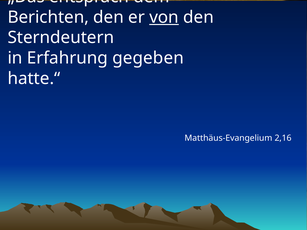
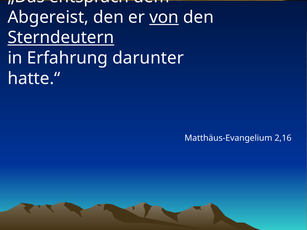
Berichten: Berichten -> Abgereist (48, 17)
Sterndeutern underline: none -> present (61, 38)
gegeben: gegeben -> darunter (148, 58)
